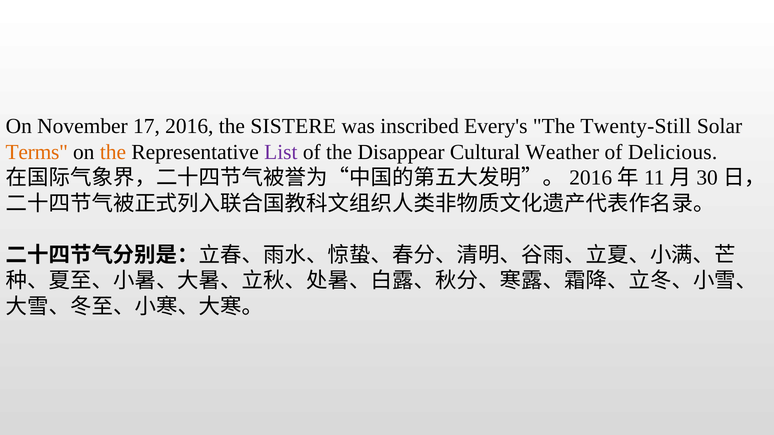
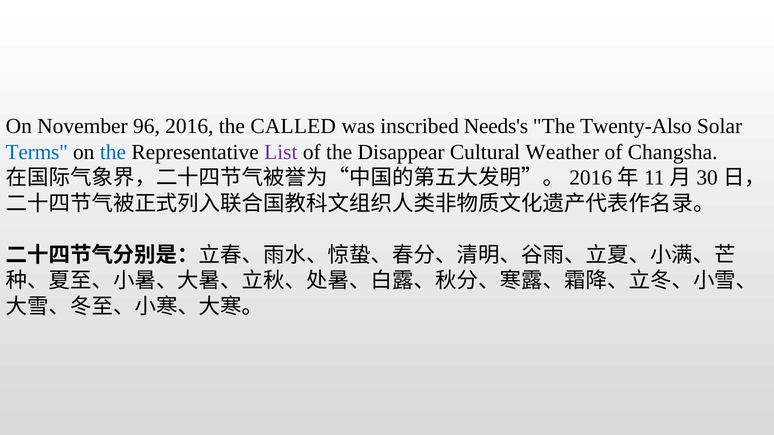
17: 17 -> 96 (147, 126)
SISTERE: SISTERE -> CALLED (293, 126)
Every's: Every's -> Needs's (496, 126)
Twenty-Still: Twenty-Still -> Twenty-Also (636, 126)
Terms colour: orange -> blue (37, 152)
the colour: orange -> blue (113, 152)
Delicious: Delicious -> Changsha (673, 152)
